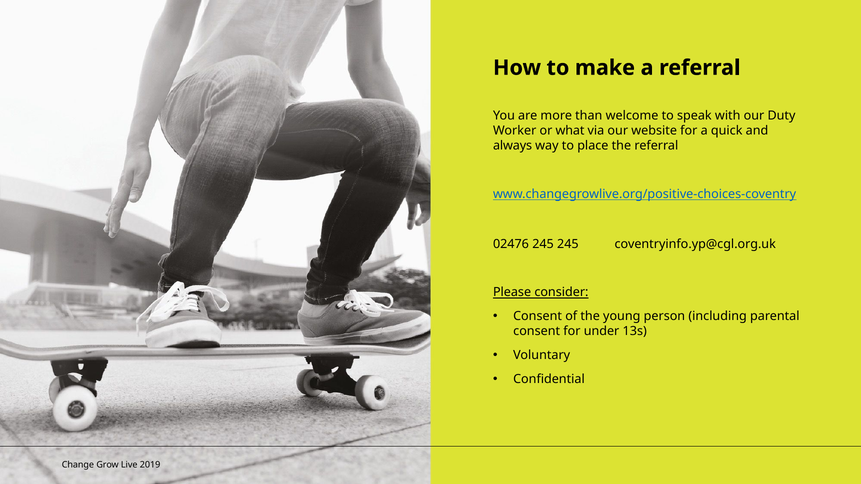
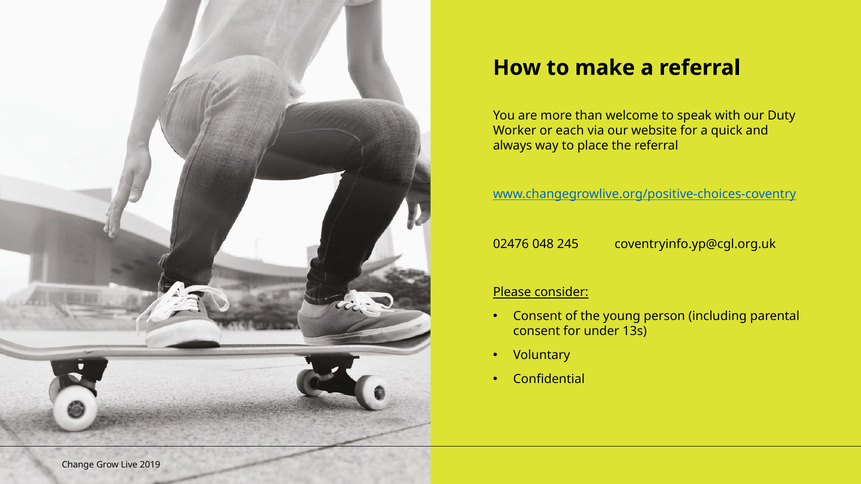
what: what -> each (570, 131)
02476 245: 245 -> 048 (543, 244)
